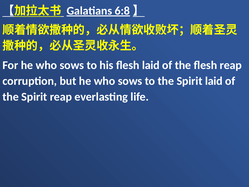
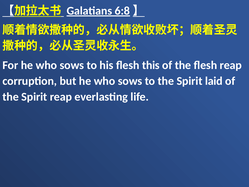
flesh laid: laid -> this (151, 65)
